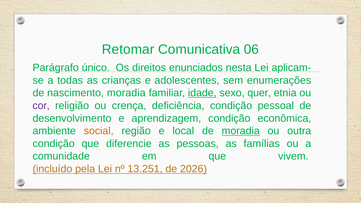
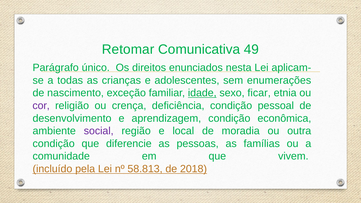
06: 06 -> 49 (251, 49)
nascimento moradia: moradia -> exceção (126, 93)
quer: quer -> ficar (259, 93)
social colour: orange -> purple (99, 131)
moradia underline: present -> none (241, 131)
13.251: 13.251 -> 58.813 (145, 169)
2026: 2026 -> 2018 (194, 169)
